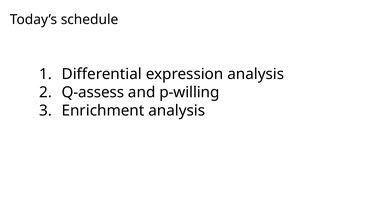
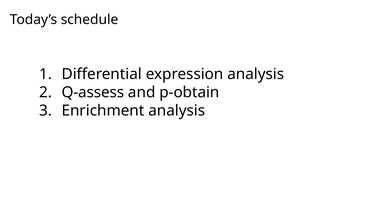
p-willing: p-willing -> p-obtain (189, 93)
